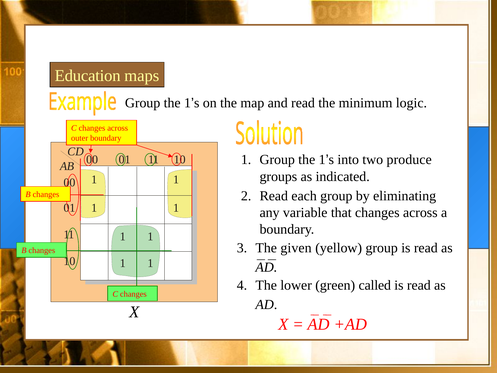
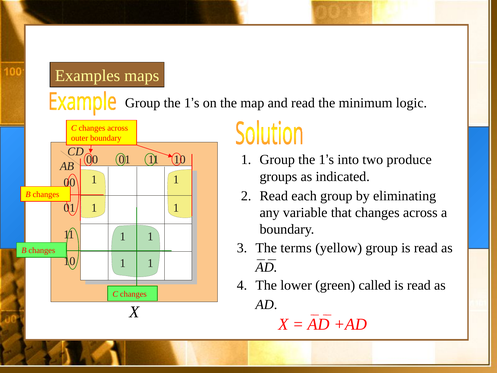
Education: Education -> Examples (88, 76)
given: given -> terms (296, 248)
